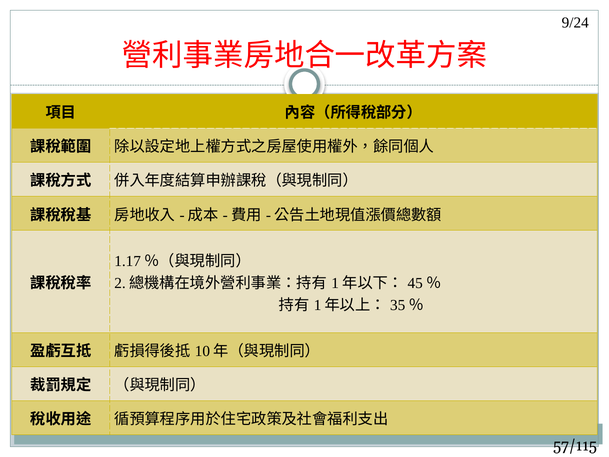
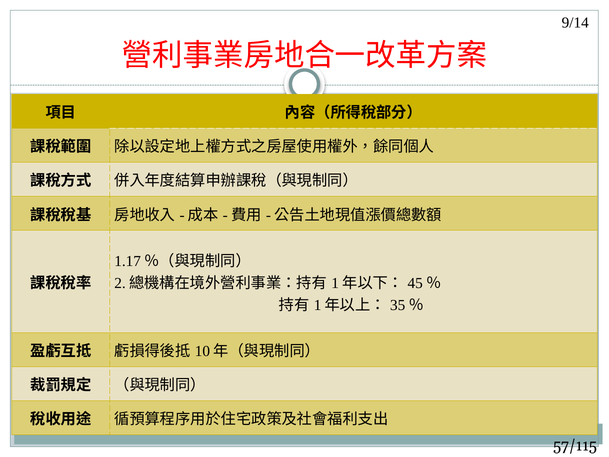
9/24: 9/24 -> 9/14 (575, 23)
